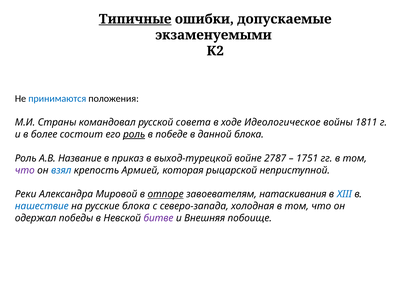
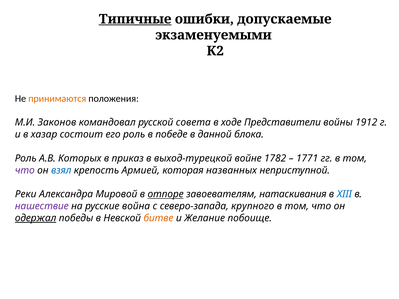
принимаются colour: blue -> orange (57, 99)
Страны: Страны -> Законов (57, 123)
Идеологическое: Идеологическое -> Представители (282, 123)
1811: 1811 -> 1912 (366, 123)
более: более -> хазар (44, 134)
роль underline: present -> none (134, 134)
Название: Название -> Которых (80, 158)
2787: 2787 -> 1782 (275, 158)
1751: 1751 -> 1771 (307, 158)
рыцарской: рыцарской -> названных (232, 170)
нашествие colour: blue -> purple (42, 206)
русские блока: блока -> война (136, 206)
холодная: холодная -> крупного (253, 206)
одержал underline: none -> present (36, 218)
битве colour: purple -> orange (158, 218)
Внешняя: Внешняя -> Желание (205, 218)
